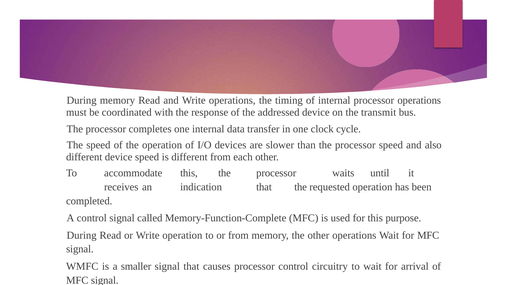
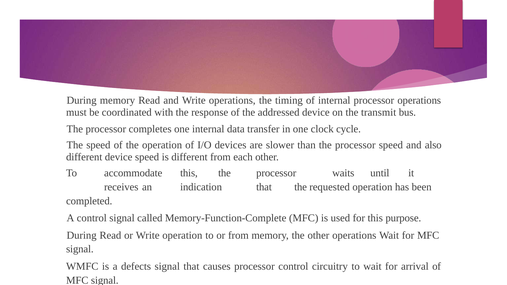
smaller: smaller -> defects (136, 266)
